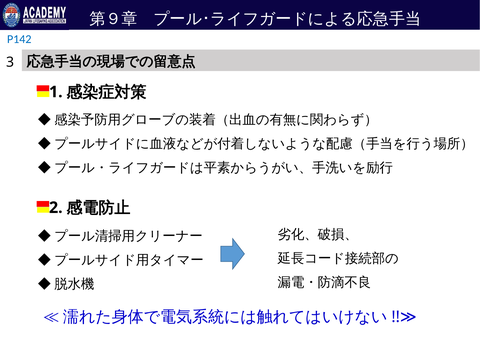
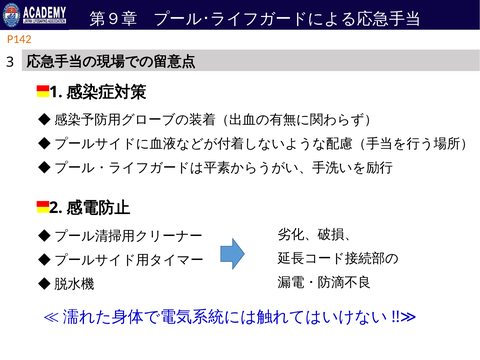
P142 colour: blue -> orange (19, 39)
